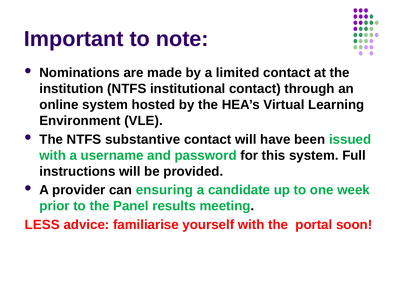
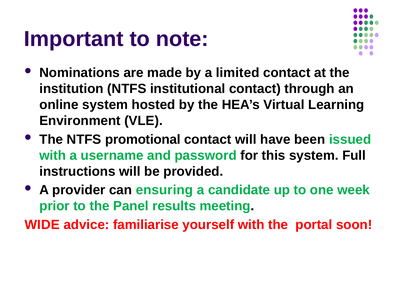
substantive: substantive -> promotional (143, 139)
LESS: LESS -> WIDE (42, 224)
